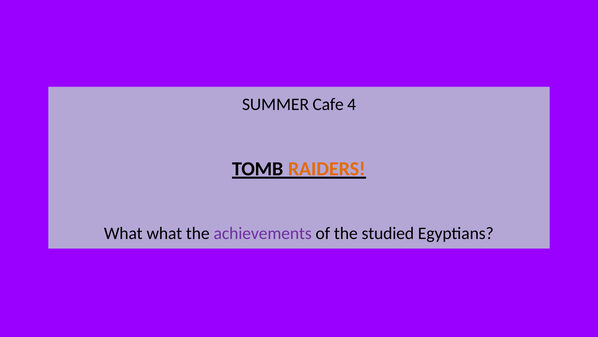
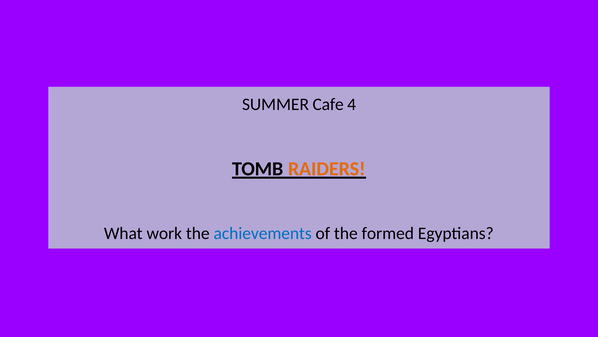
What what: what -> work (164, 233)
achievements colour: purple -> blue (263, 233)
studied: studied -> formed (388, 233)
